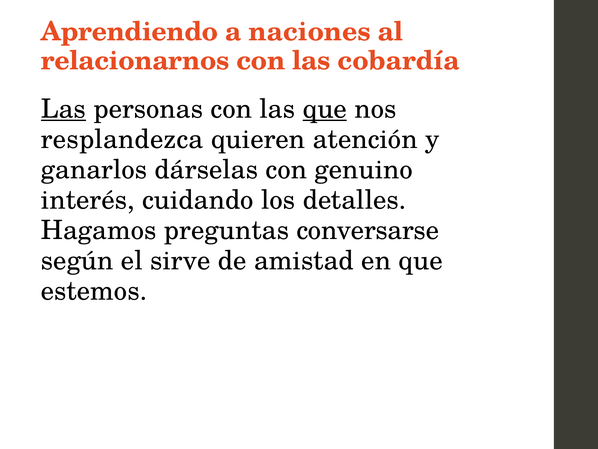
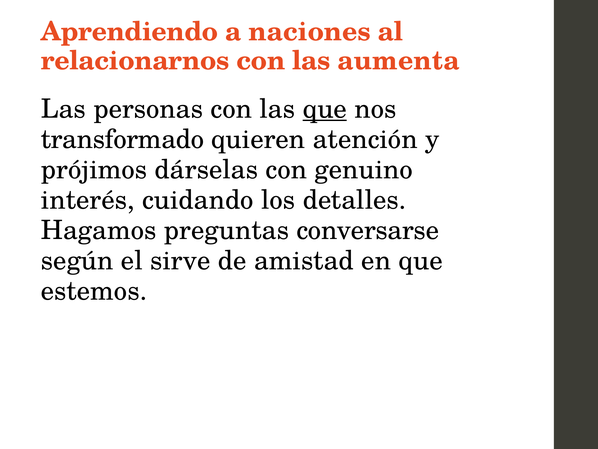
cobardía: cobardía -> aumenta (399, 60)
Las underline: present -> none (63, 109)
resplandezca: resplandezca -> transformado (122, 139)
ganarlos: ganarlos -> prójimos (94, 169)
